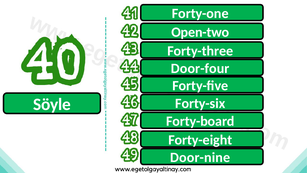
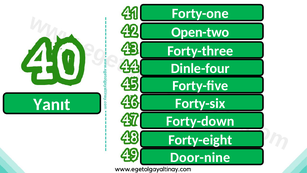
Door-four: Door-four -> Dinle-four (200, 68)
Söyle: Söyle -> Yanıt (52, 104)
Forty-board: Forty-board -> Forty-down (200, 121)
